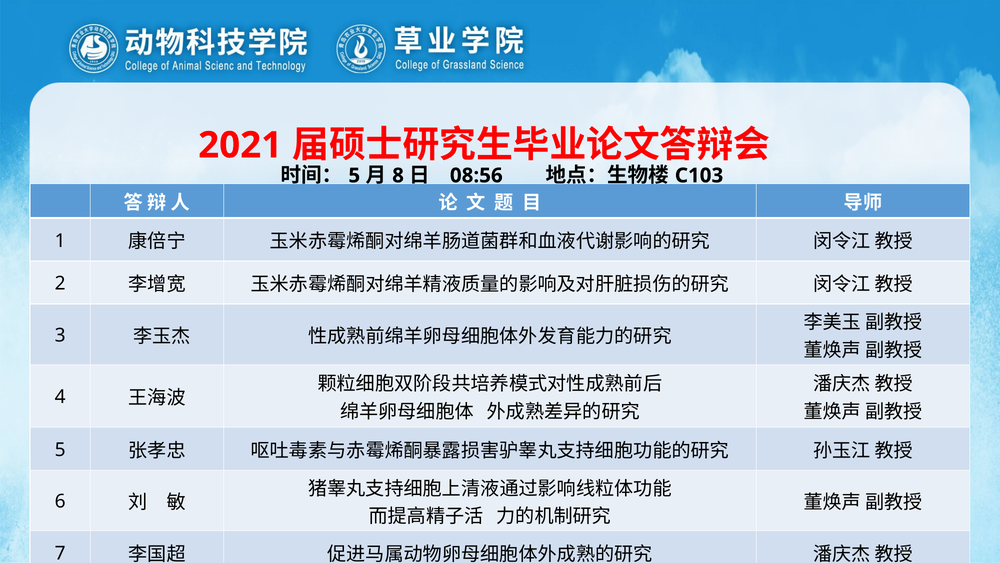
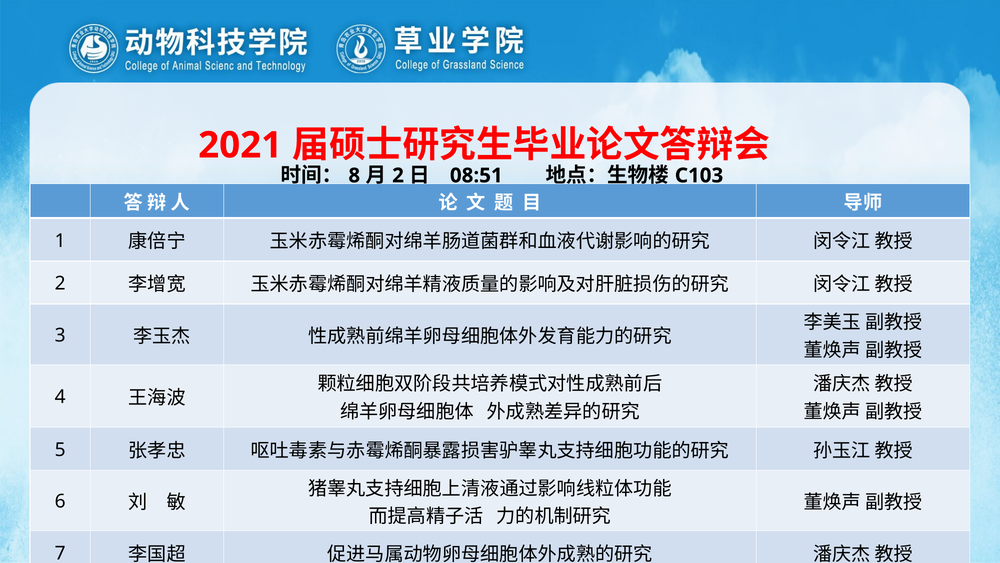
5: 5 -> 8 (354, 175)
8: 8 -> 2 (398, 175)
08:56: 08:56 -> 08:51 (476, 175)
